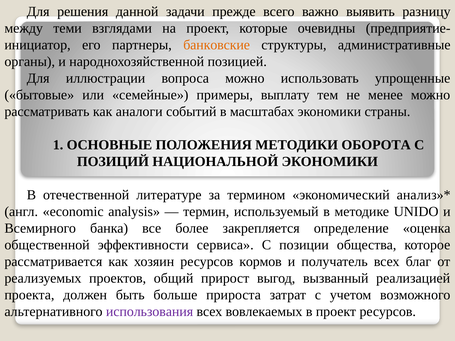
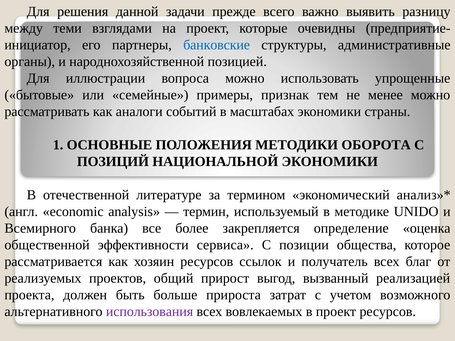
банковские colour: orange -> blue (217, 45)
выплату: выплату -> признак (285, 95)
кормов: кормов -> ссылок (260, 262)
